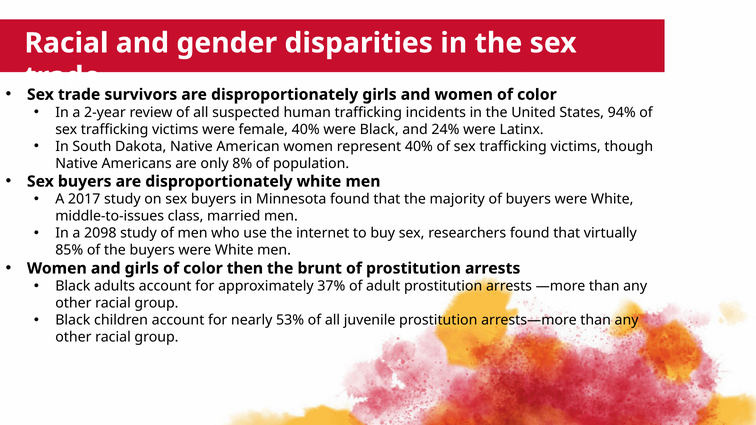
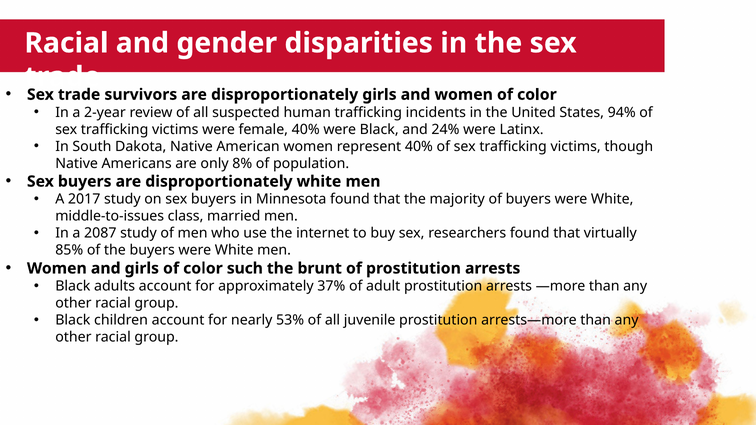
2098: 2098 -> 2087 (100, 233)
then: then -> such (245, 269)
